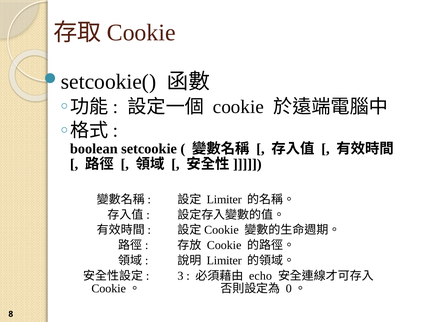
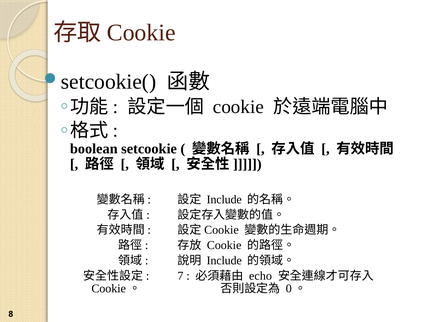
Limiter: Limiter -> Include (224, 200)
Limiter: Limiter -> Include (224, 261)
3: 3 -> 7 (180, 276)
